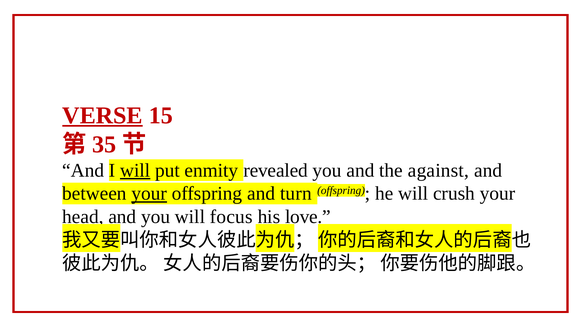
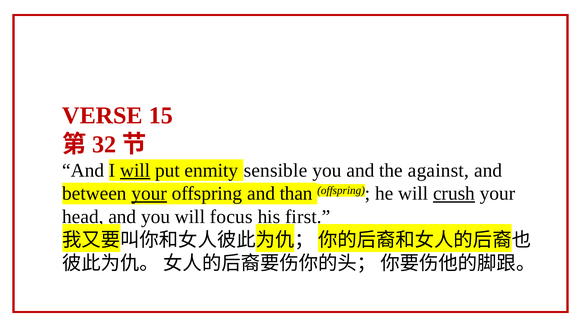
VERSE underline: present -> none (102, 115)
35: 35 -> 32 (104, 144)
revealed: revealed -> sensible (275, 170)
turn: turn -> than (296, 193)
crush underline: none -> present (454, 193)
love: love -> first (308, 216)
